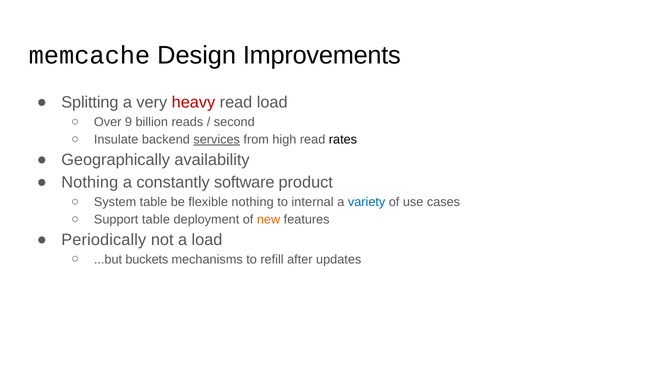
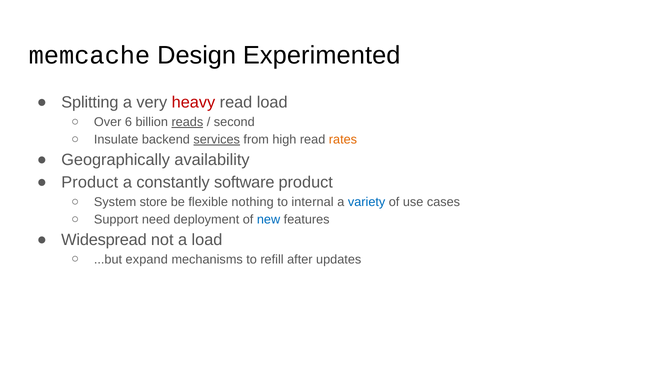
Improvements: Improvements -> Experimented (322, 55)
9: 9 -> 6 (129, 122)
reads underline: none -> present (187, 122)
rates colour: black -> orange (343, 139)
Nothing: Nothing -> Product (90, 182)
System table: table -> store (154, 202)
Support table: table -> need (156, 219)
new colour: orange -> blue (269, 219)
Periodically: Periodically -> Widespread (104, 240)
buckets: buckets -> expand (147, 259)
